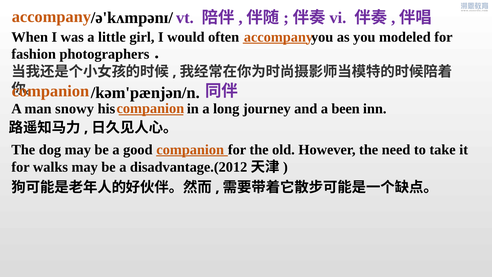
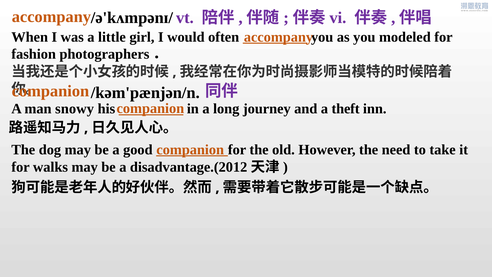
been: been -> theft (346, 109)
